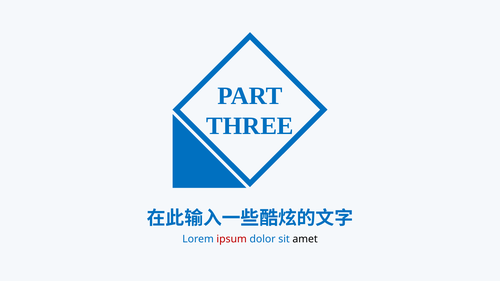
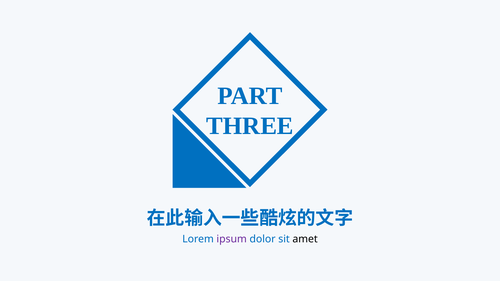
ipsum colour: red -> purple (232, 239)
